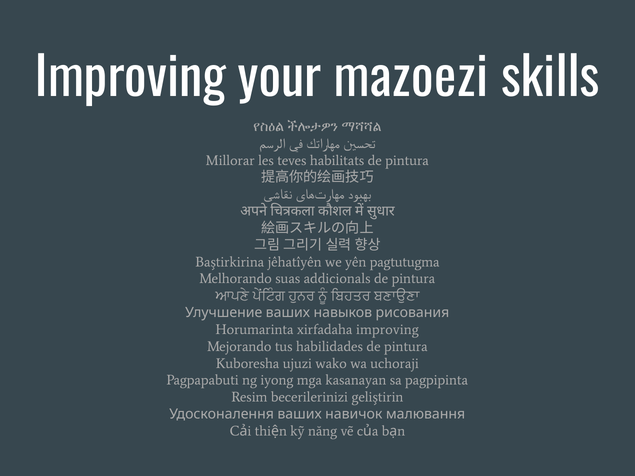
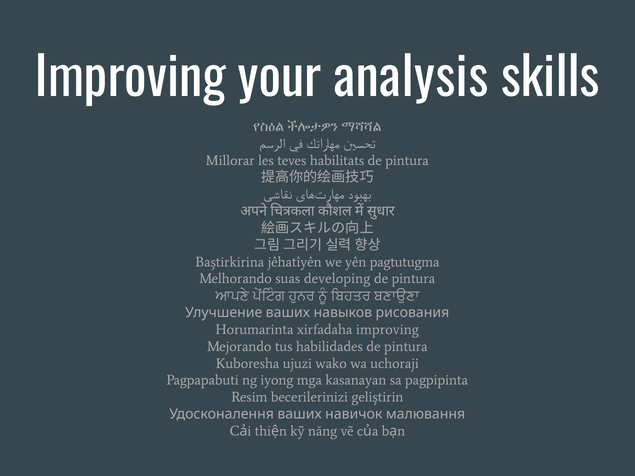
mazoezi: mazoezi -> analysis (411, 79)
addicionals: addicionals -> developing (337, 279)
